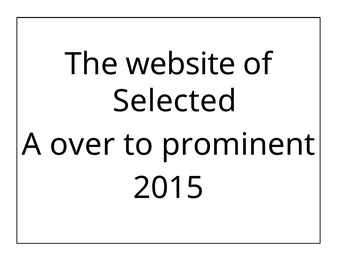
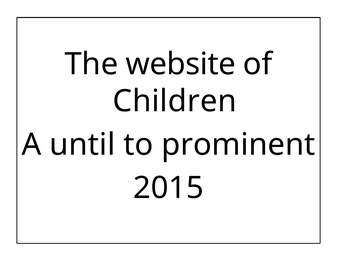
Selected: Selected -> Children (175, 101)
over: over -> until (82, 144)
